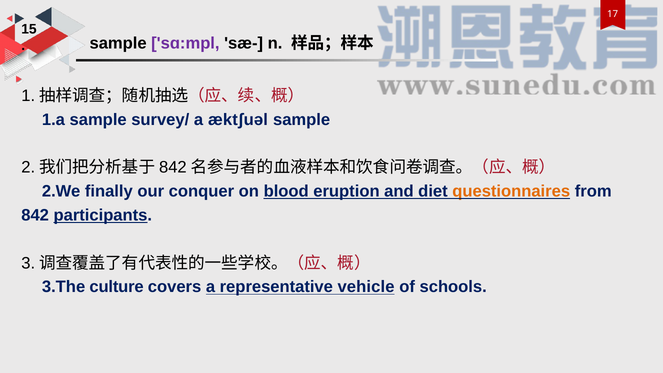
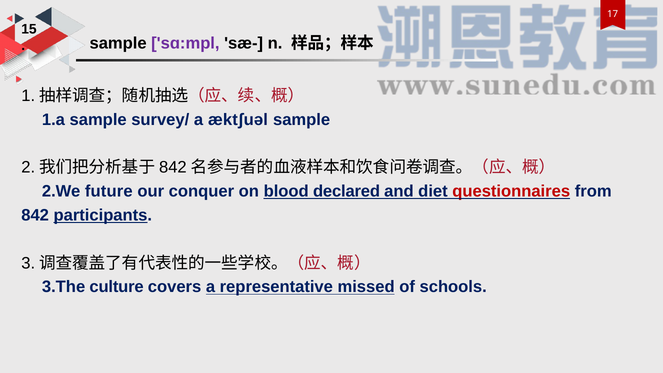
finally: finally -> future (109, 191)
eruption: eruption -> declared (347, 191)
questionnaires colour: orange -> red (511, 191)
vehicle: vehicle -> missed (366, 287)
